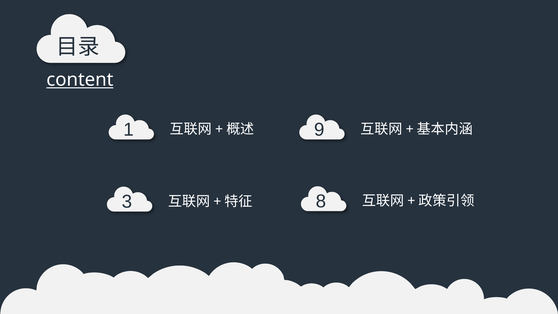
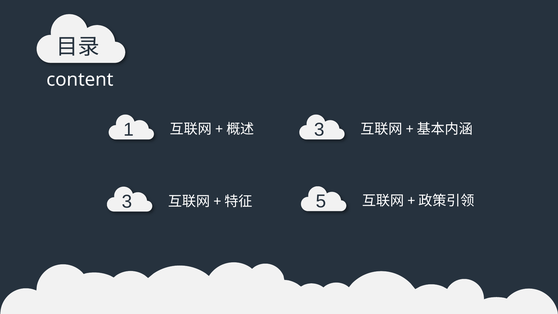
content underline: present -> none (80, 80)
1 9: 9 -> 3 (319, 130)
8: 8 -> 5 (321, 201)
